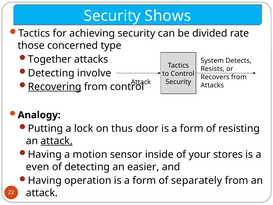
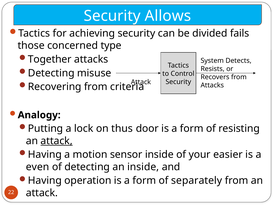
Shows: Shows -> Allows (168, 16)
rate: rate -> fails (240, 33)
involve: involve -> misuse (94, 73)
Recovering underline: present -> none (55, 87)
from control: control -> criteria (127, 87)
stores: stores -> easier (228, 154)
an easier: easier -> inside (143, 167)
